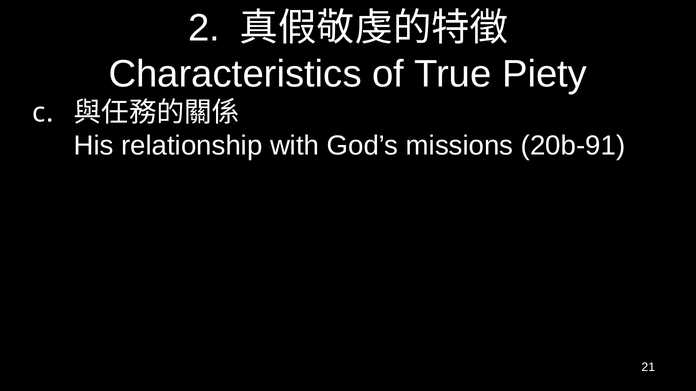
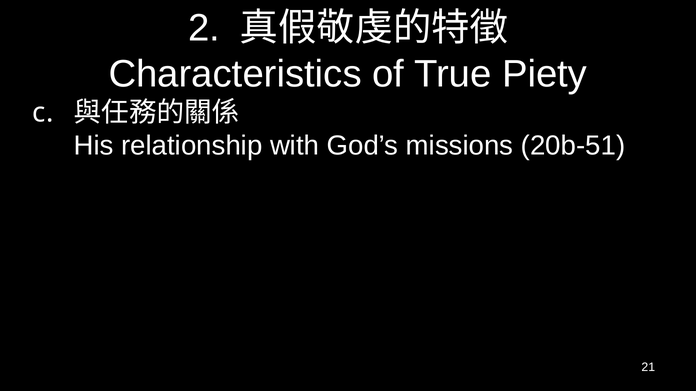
20b-91: 20b-91 -> 20b-51 (573, 146)
